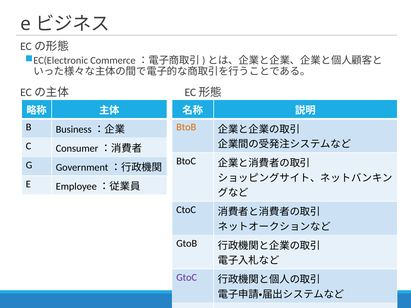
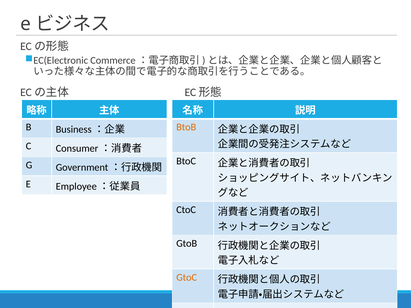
GtoC colour: purple -> orange (187, 278)
